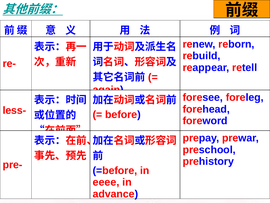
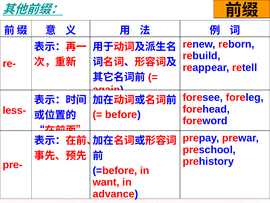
eeee: eeee -> want (106, 182)
